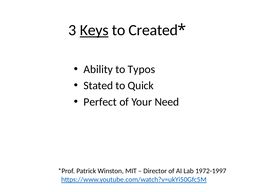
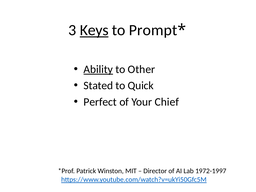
Created: Created -> Prompt (153, 30)
Ability underline: none -> present (98, 69)
Typos: Typos -> Other (141, 69)
Need: Need -> Chief (167, 102)
